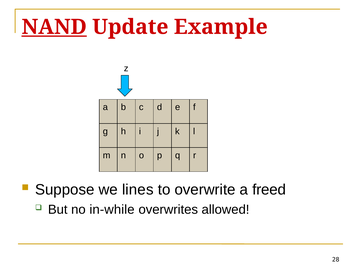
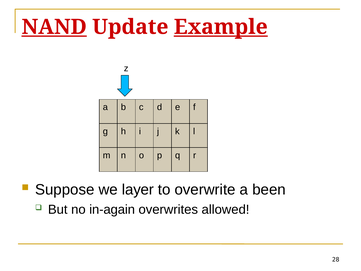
Example underline: none -> present (221, 27)
lines: lines -> layer (138, 189)
freed: freed -> been (269, 189)
in-while: in-while -> in-again (112, 209)
